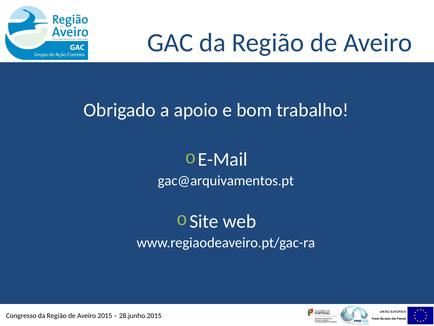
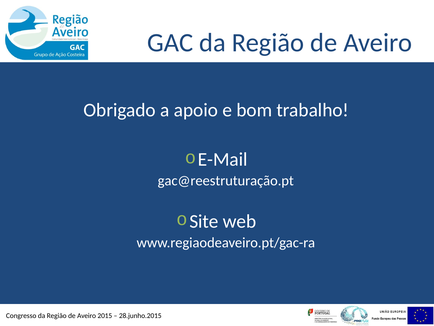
gac@arquivamentos.pt: gac@arquivamentos.pt -> gac@reestruturação.pt (226, 181)
